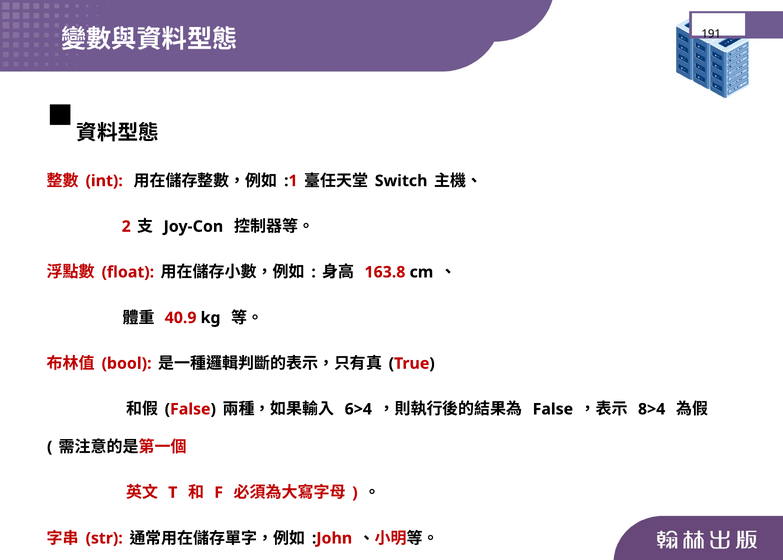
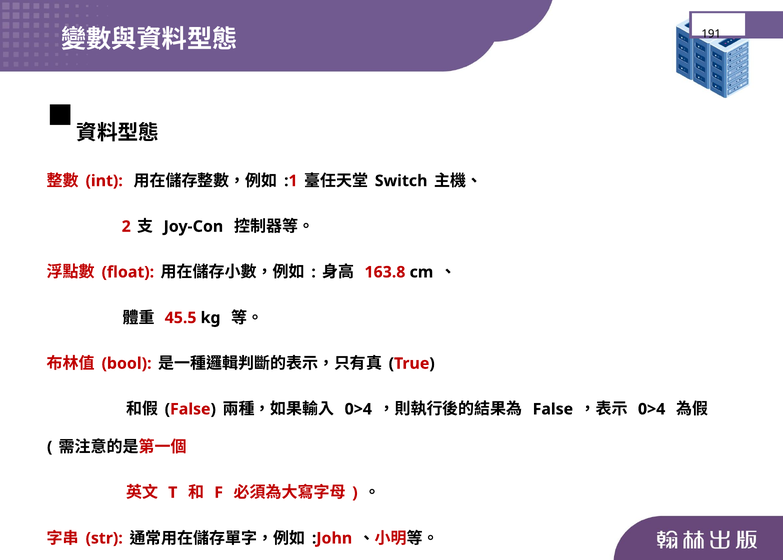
40.9: 40.9 -> 45.5 (181, 317)
6>4: 6>4 -> 0>4 (358, 409)
8>4: 8>4 -> 0>4 (652, 409)
